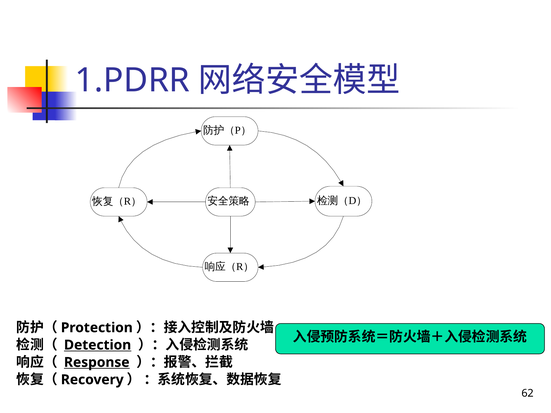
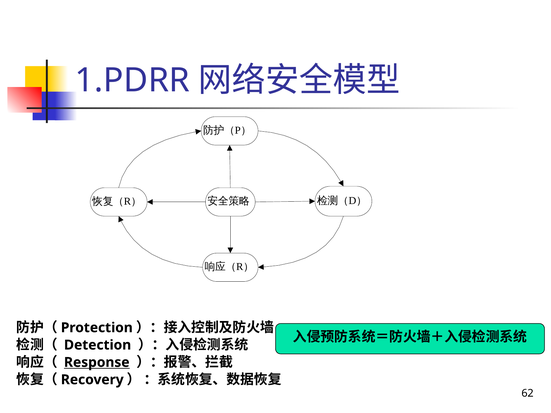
Detection underline: present -> none (98, 345)
